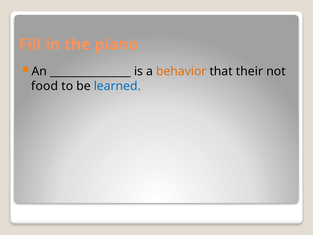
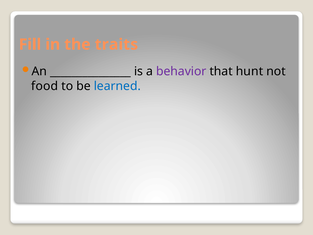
piano: piano -> traits (116, 44)
behavior colour: orange -> purple (181, 71)
their: their -> hunt (250, 71)
